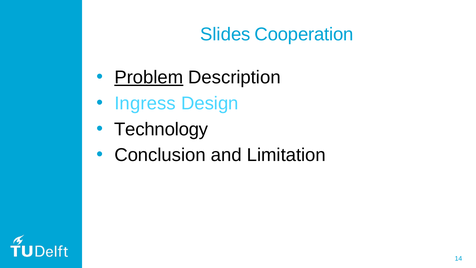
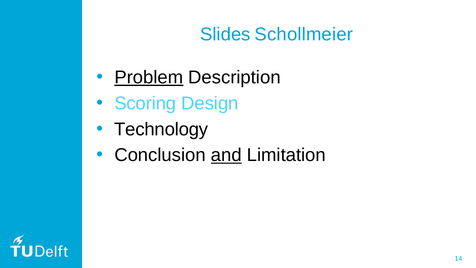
Cooperation: Cooperation -> Schollmeier (304, 34)
Ingress: Ingress -> Scoring (145, 103)
and underline: none -> present (226, 155)
